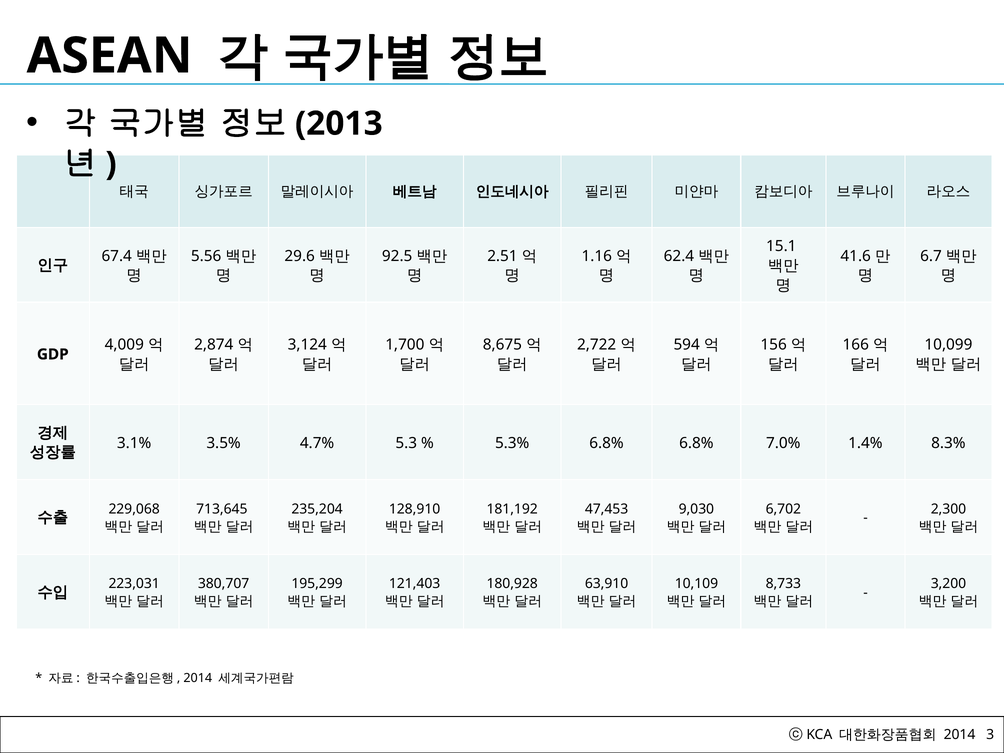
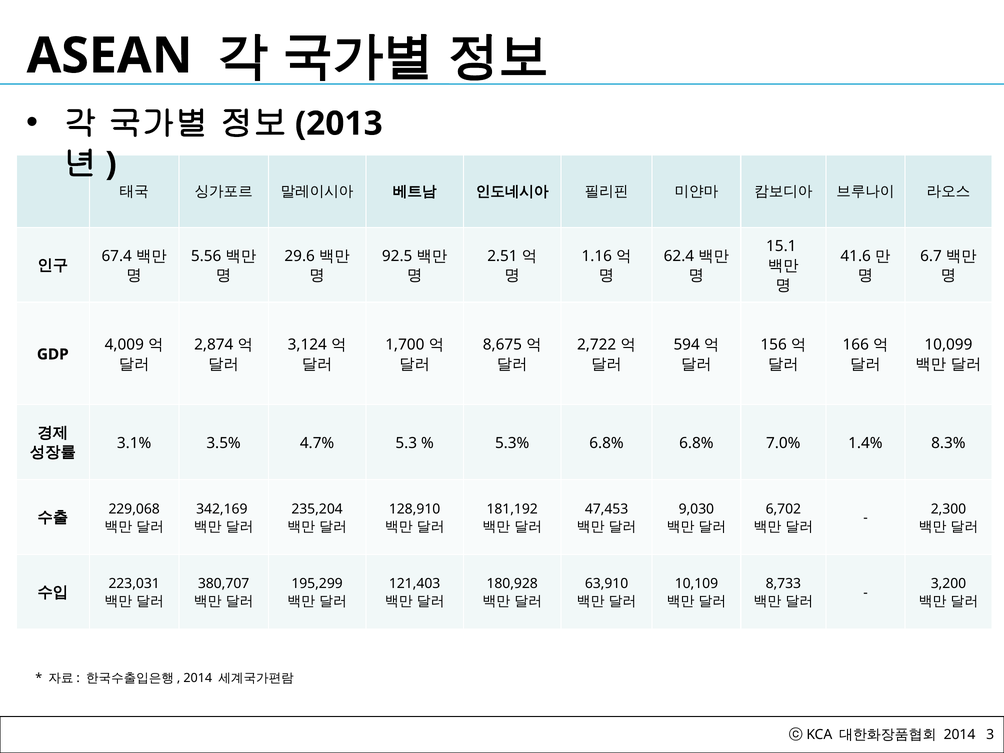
713,645: 713,645 -> 342,169 (222, 509)
